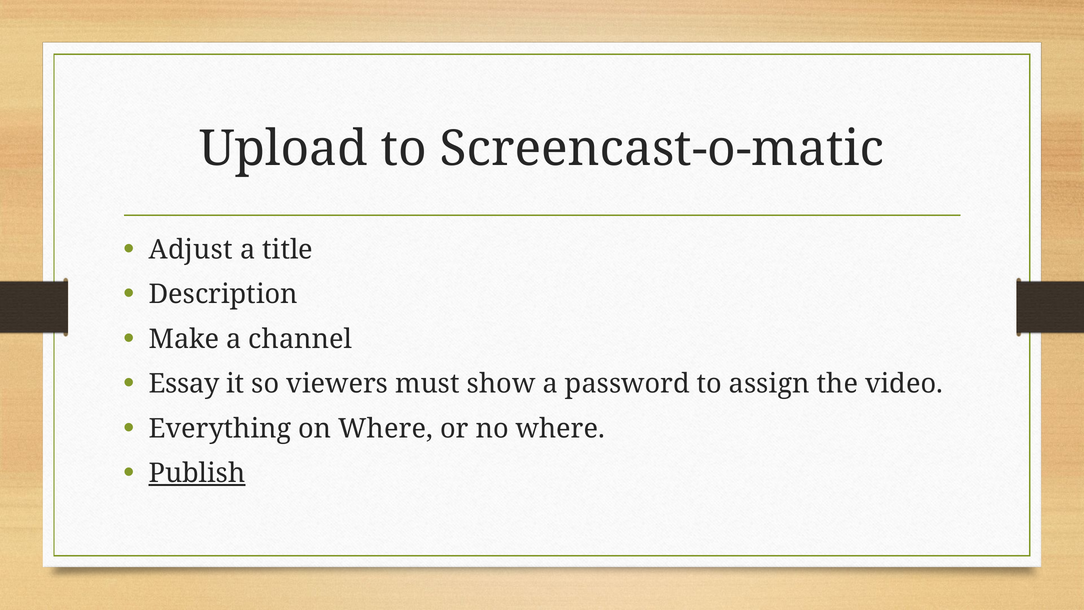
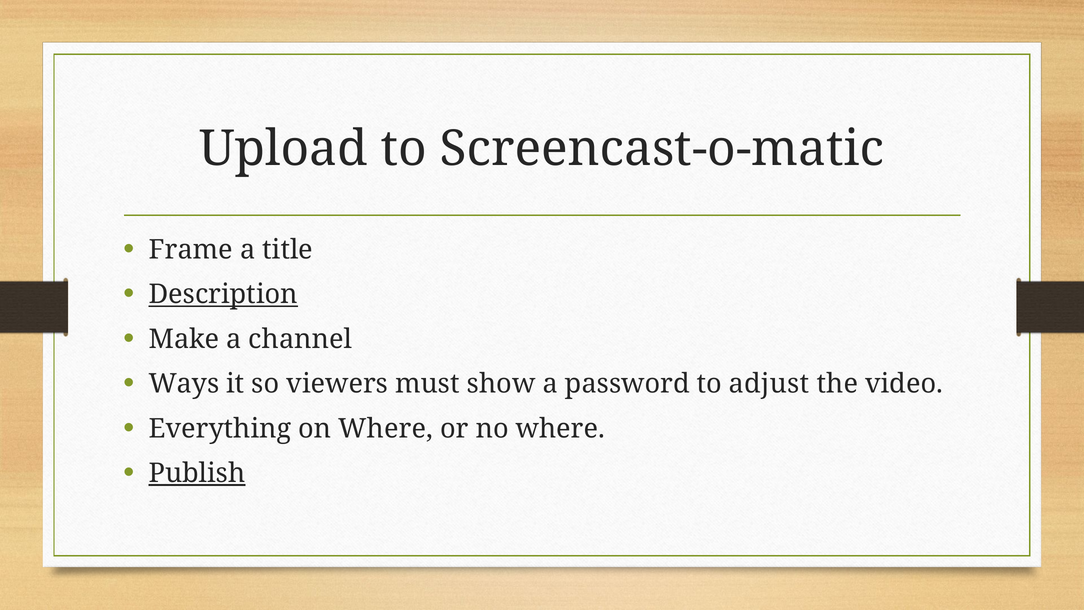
Adjust: Adjust -> Frame (191, 250)
Description underline: none -> present (223, 294)
Essay: Essay -> Ways (184, 384)
assign: assign -> adjust (769, 384)
